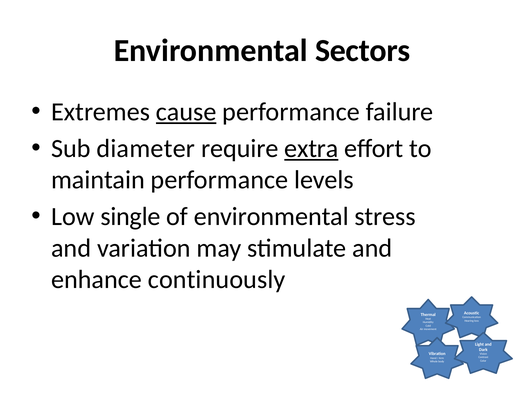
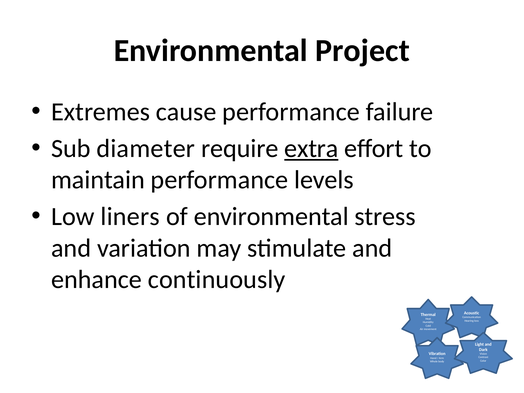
Sectors: Sectors -> Project (362, 51)
cause underline: present -> none (186, 112)
single: single -> liners (130, 217)
